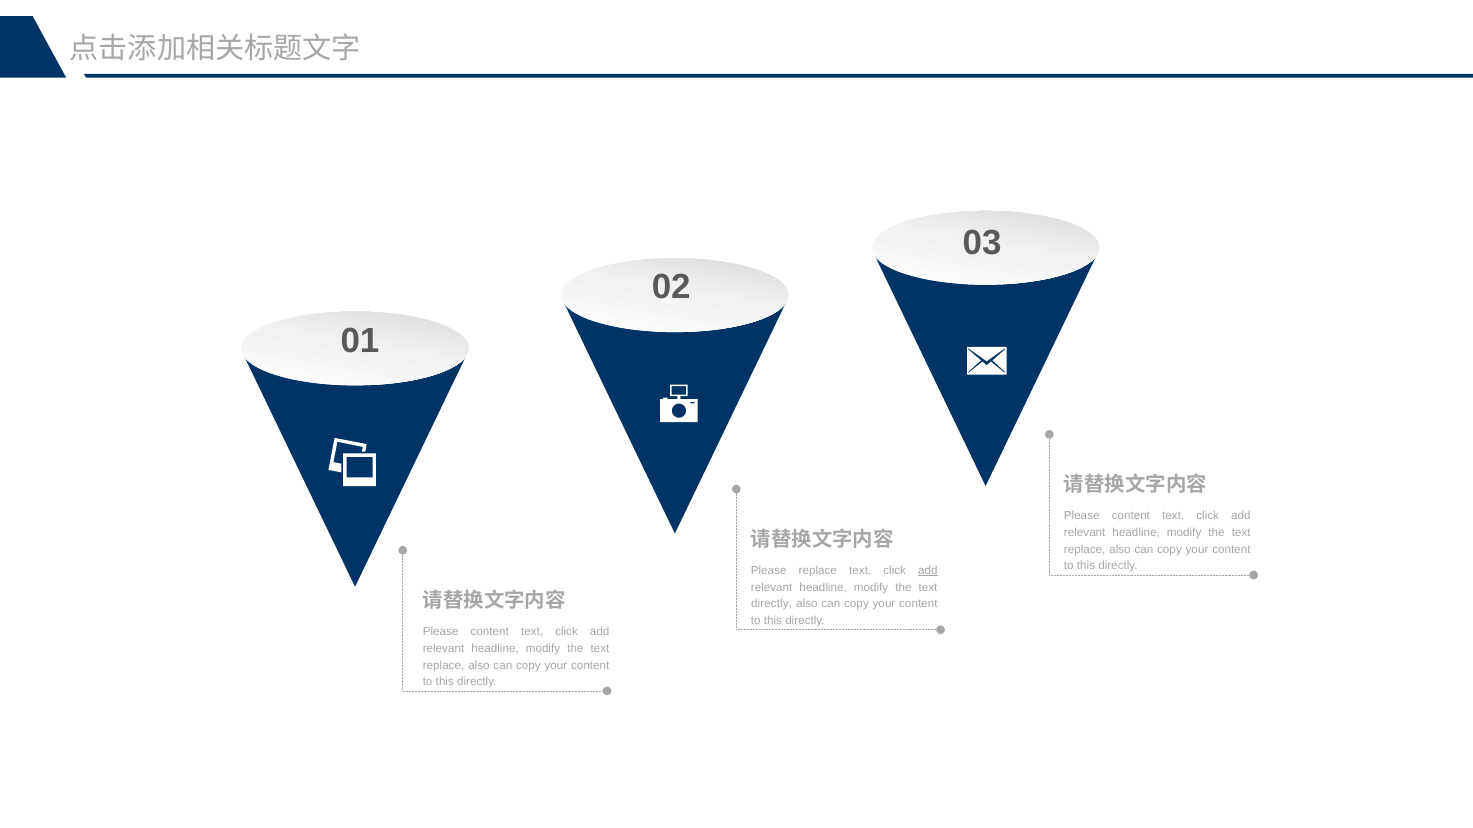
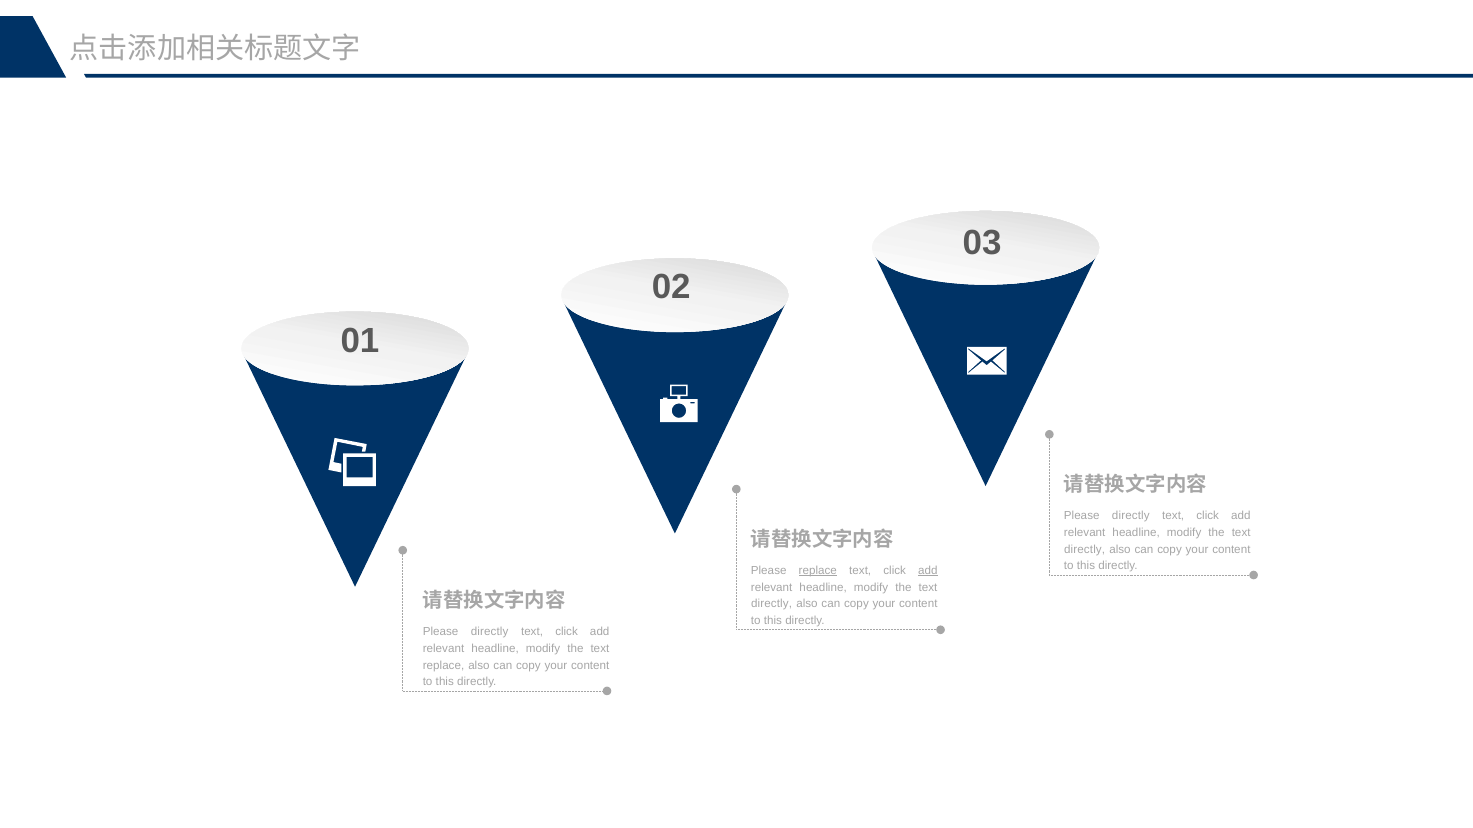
content: content -> directly (1131, 516)
replace: replace -> directly (1085, 550)
replace underline: none -> present (818, 571)
content: content -> directly (490, 632)
